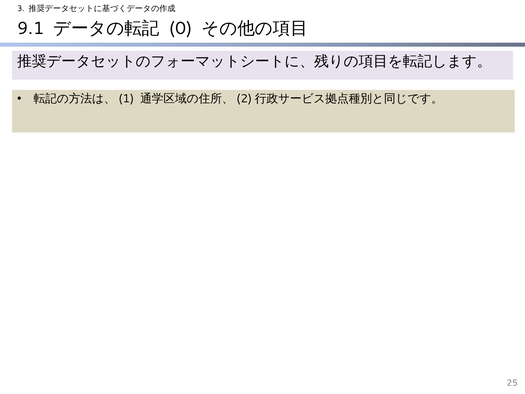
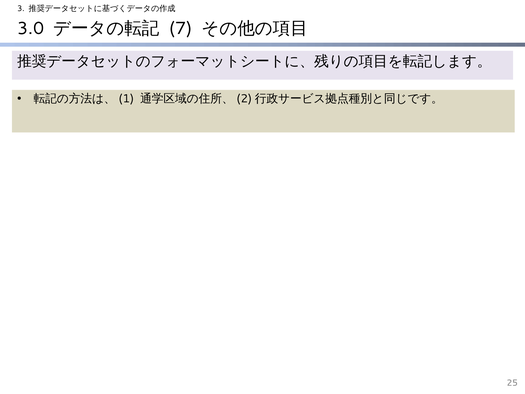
9.1: 9.1 -> 3.0 (31, 28)
0: 0 -> 7 (181, 28)
